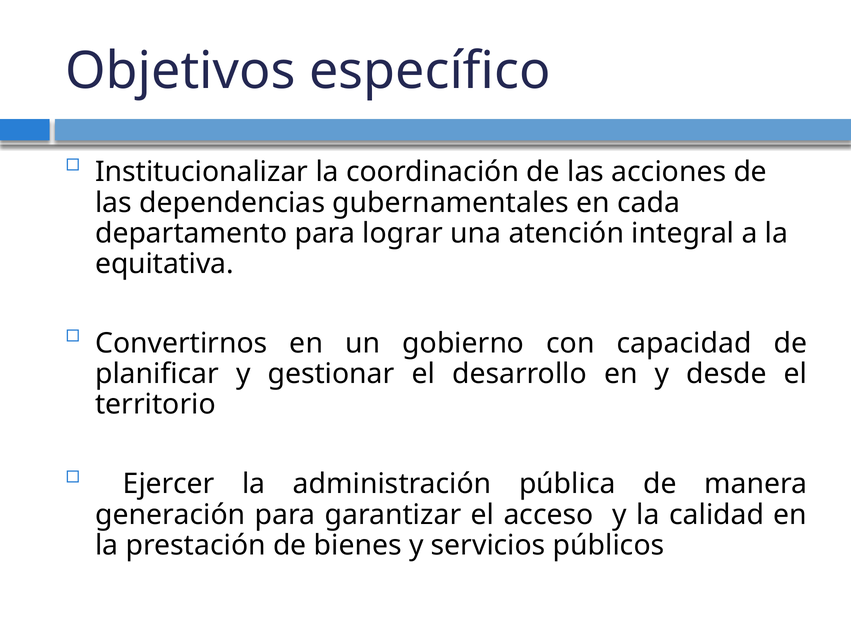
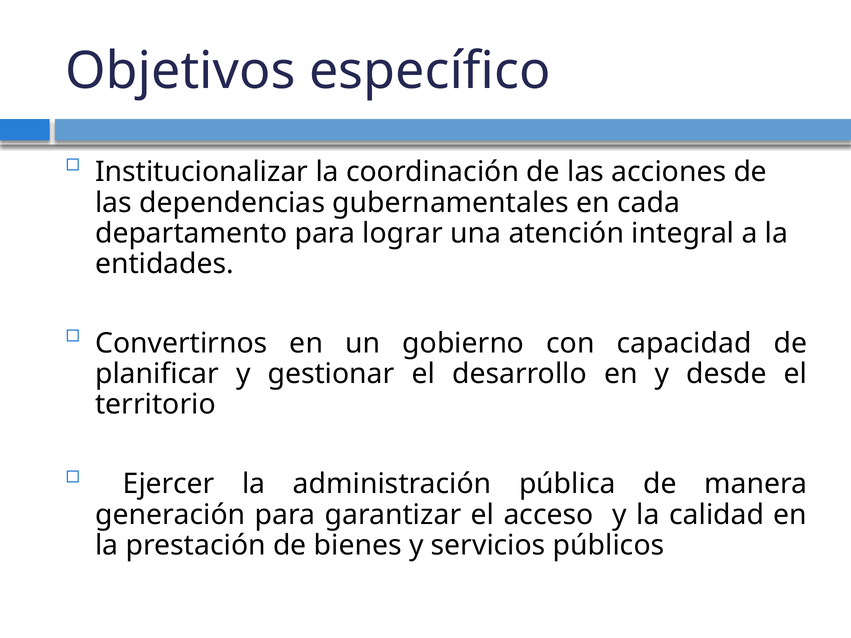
equitativa: equitativa -> entidades (164, 264)
